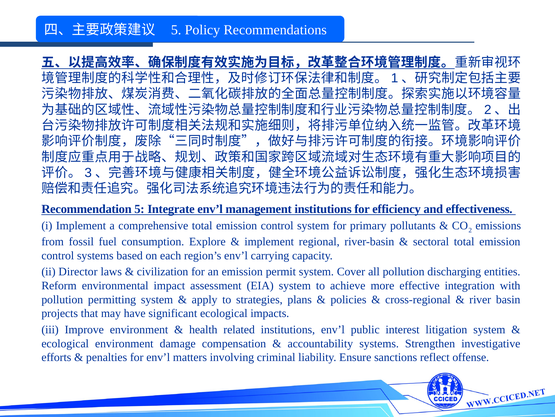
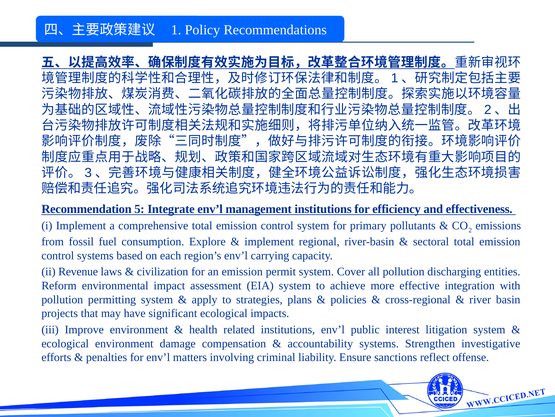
5: 5 -> 1 (176, 30)
Director: Director -> Revenue (78, 271)
